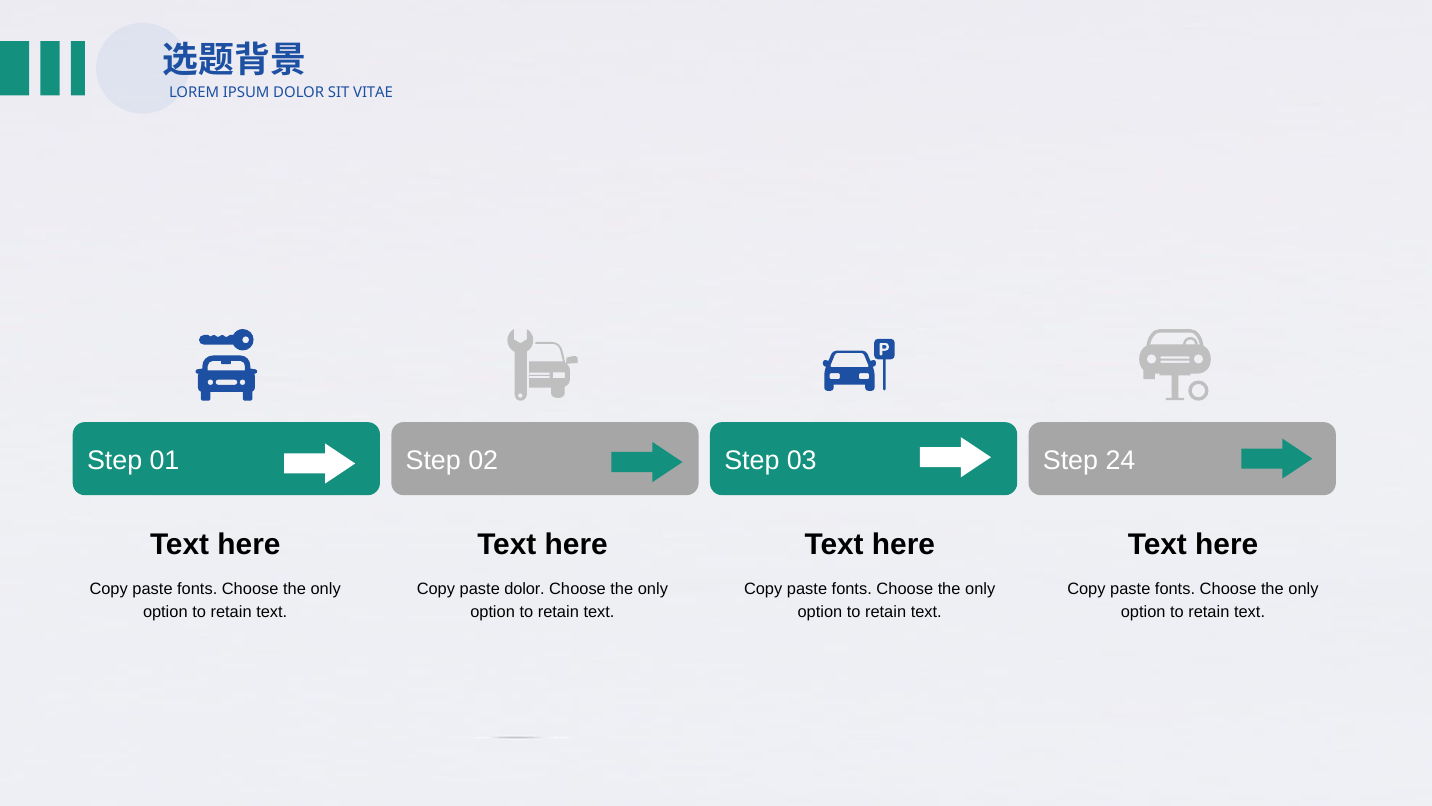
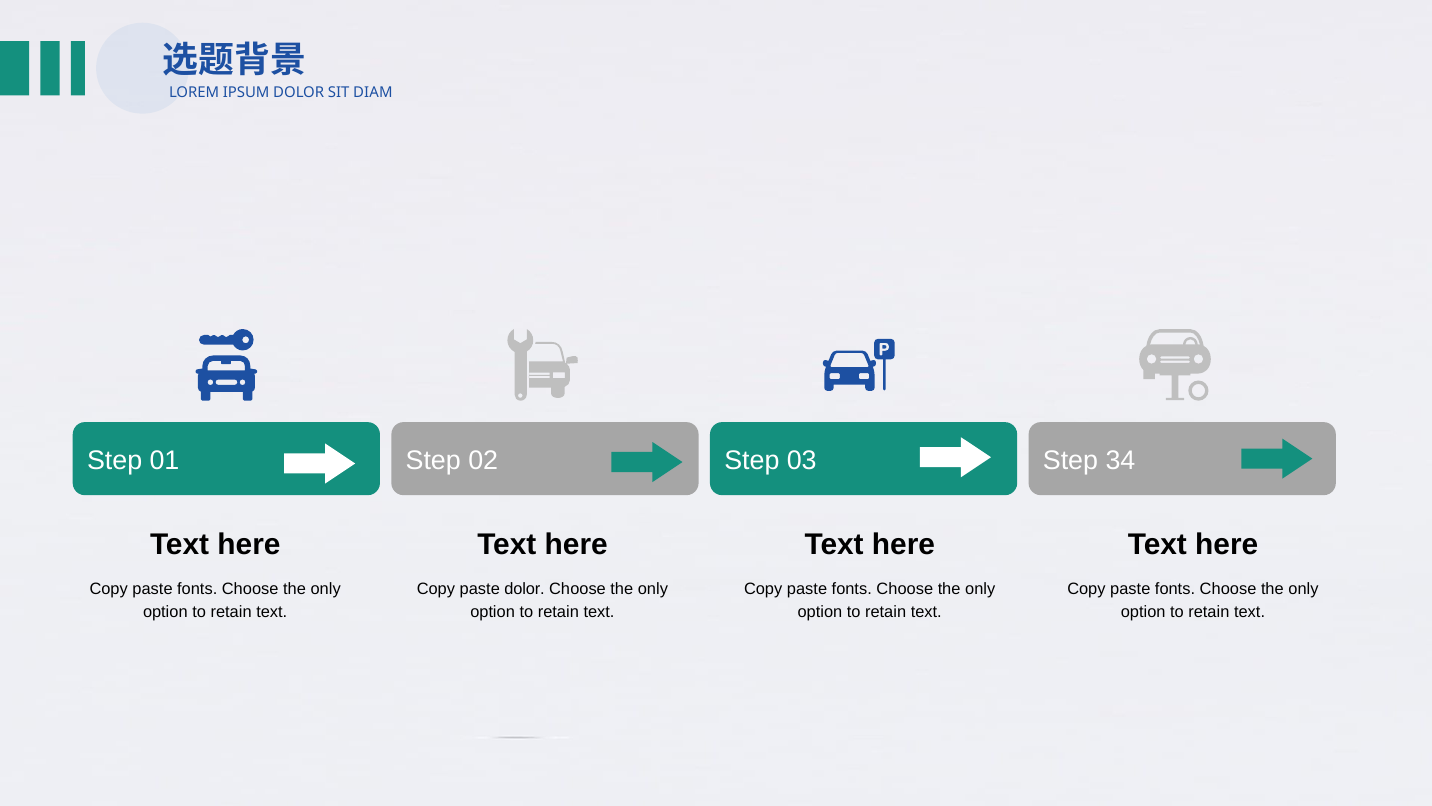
VITAE: VITAE -> DIAM (373, 93)
24: 24 -> 34 (1120, 460)
